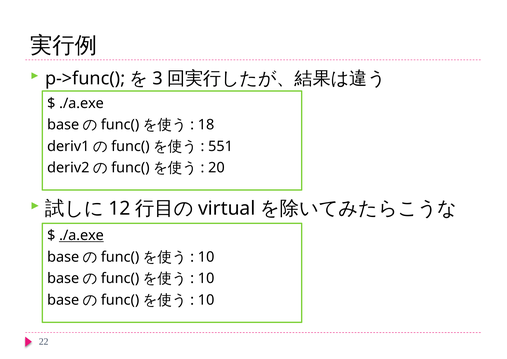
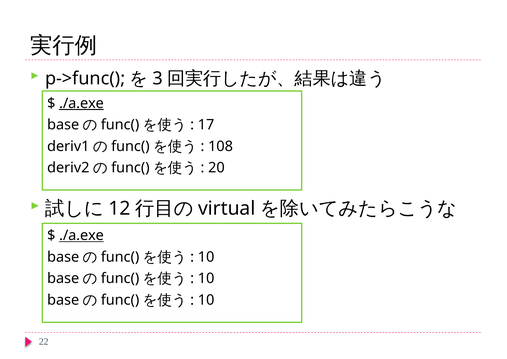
./a.exe underline: none -> present (81, 103)
18: 18 -> 17 (206, 125)
551: 551 -> 108 (221, 146)
